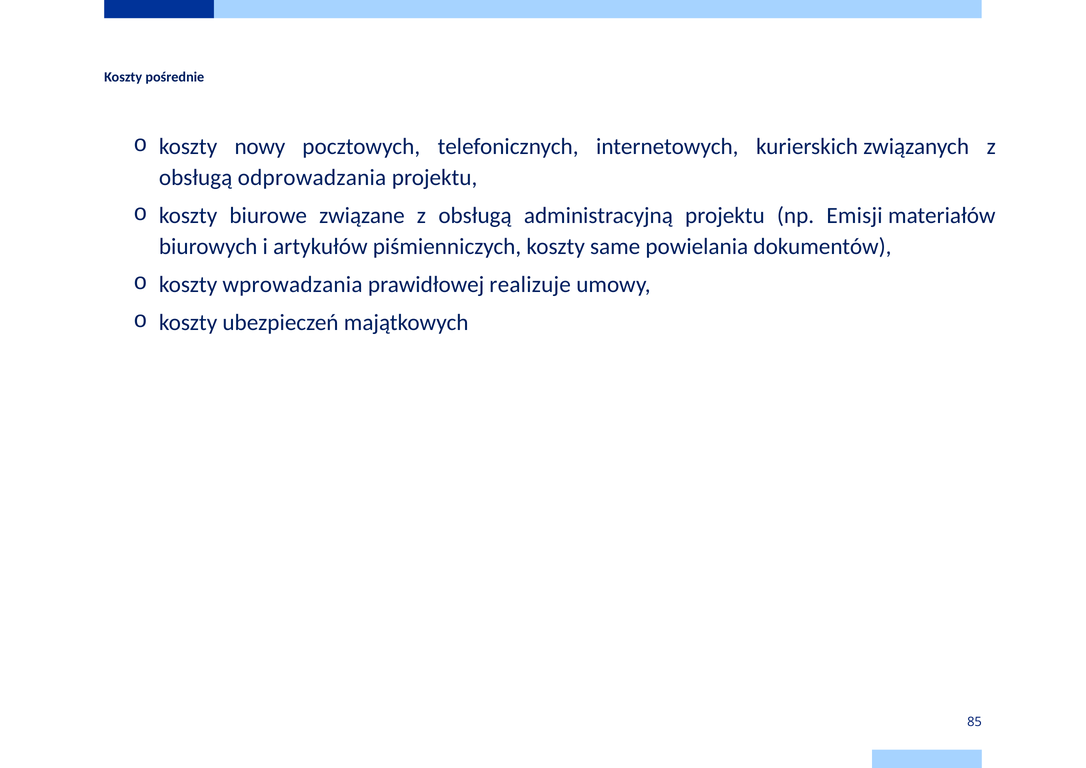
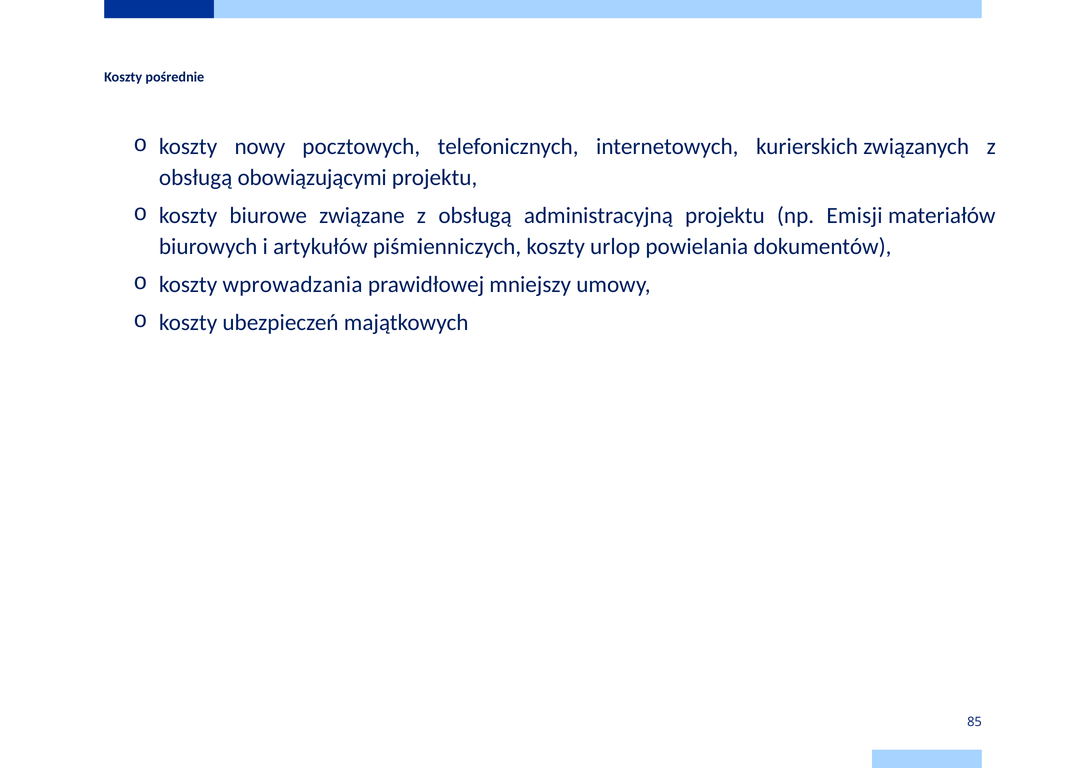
odprowadzania: odprowadzania -> obowiązującymi (312, 178)
same: same -> urlop (615, 247)
realizuje: realizuje -> mniejszy (530, 285)
